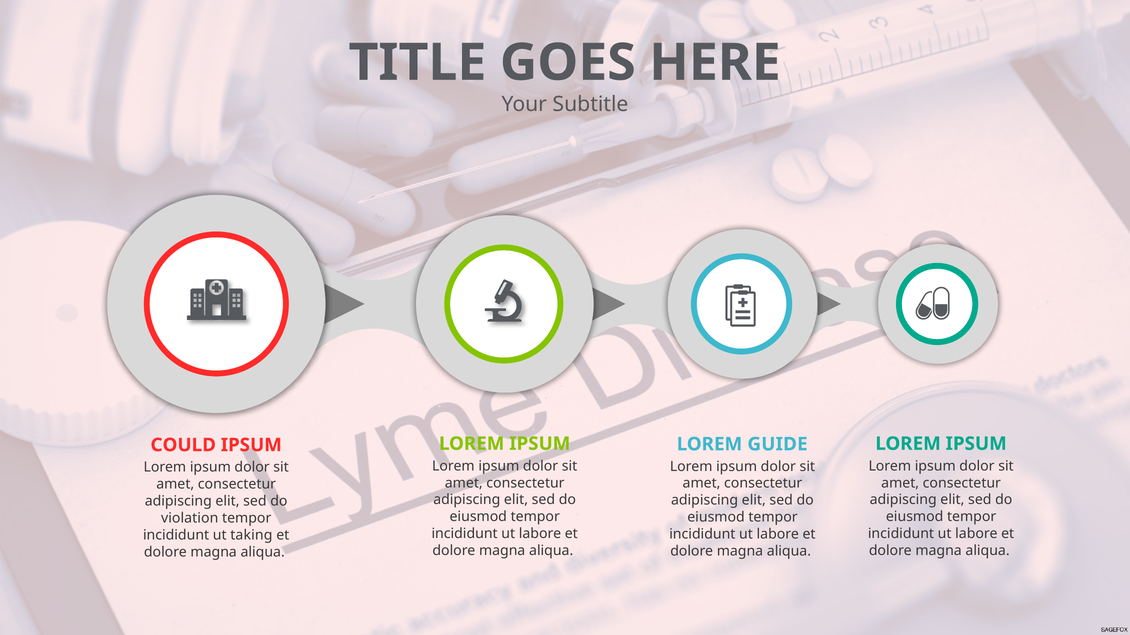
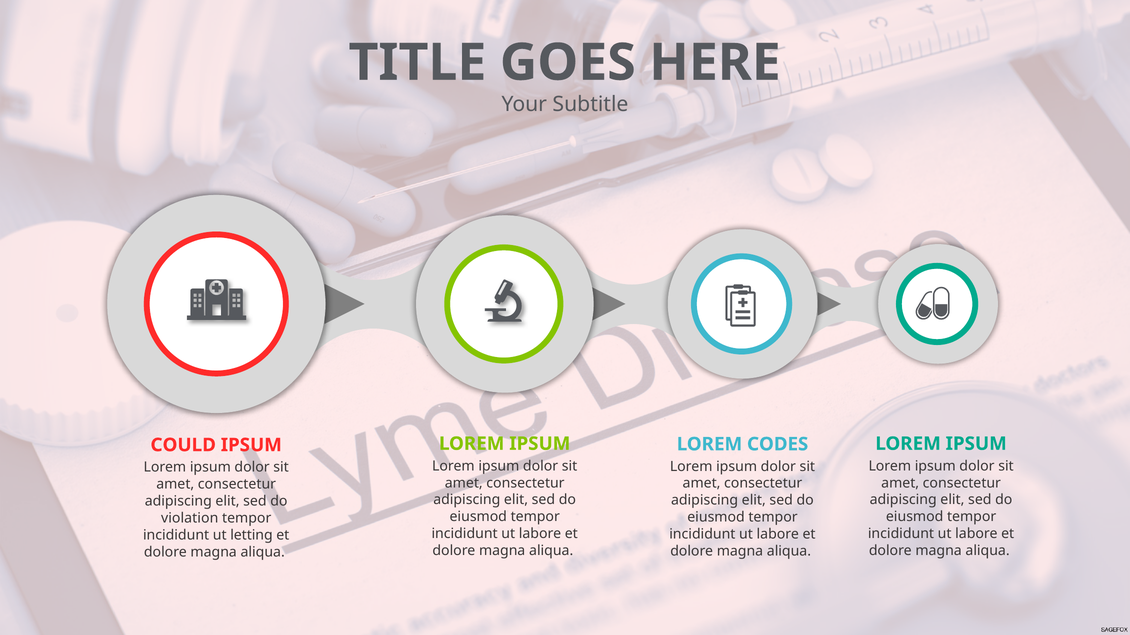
GUIDE: GUIDE -> CODES (778, 445)
taking: taking -> letting (251, 536)
